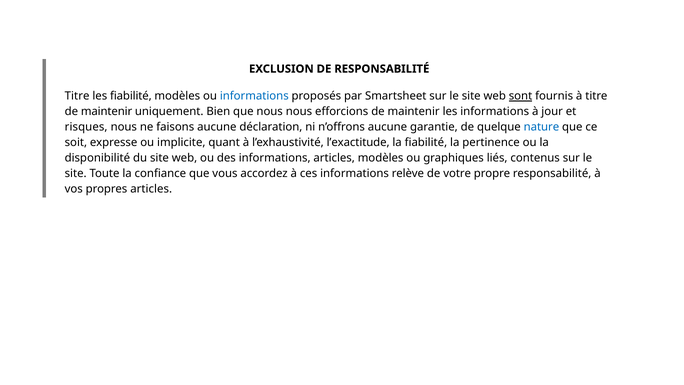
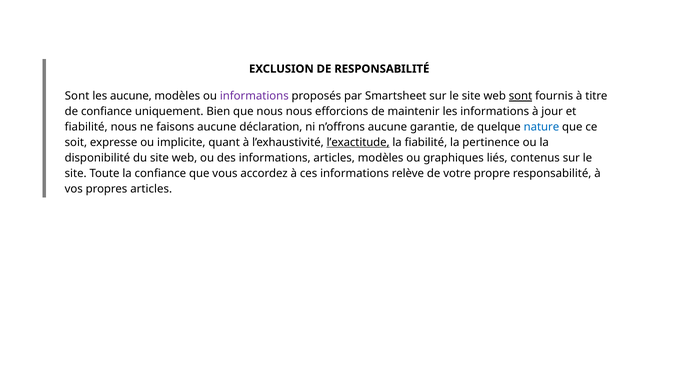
Titre: Titre -> Sont (77, 96)
les fiabilité: fiabilité -> aucune (131, 96)
informations colour: blue -> purple (254, 96)
maintenir: maintenir -> confiance (107, 111)
risques: risques -> fiabilité (86, 127)
l’exactitude underline: none -> present (358, 142)
